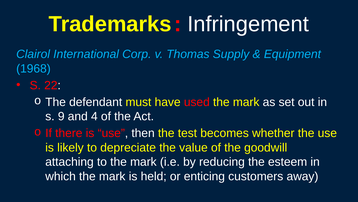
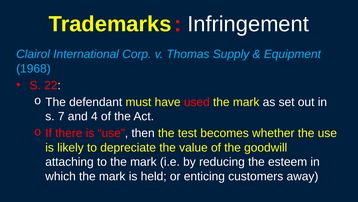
9: 9 -> 7 (61, 116)
